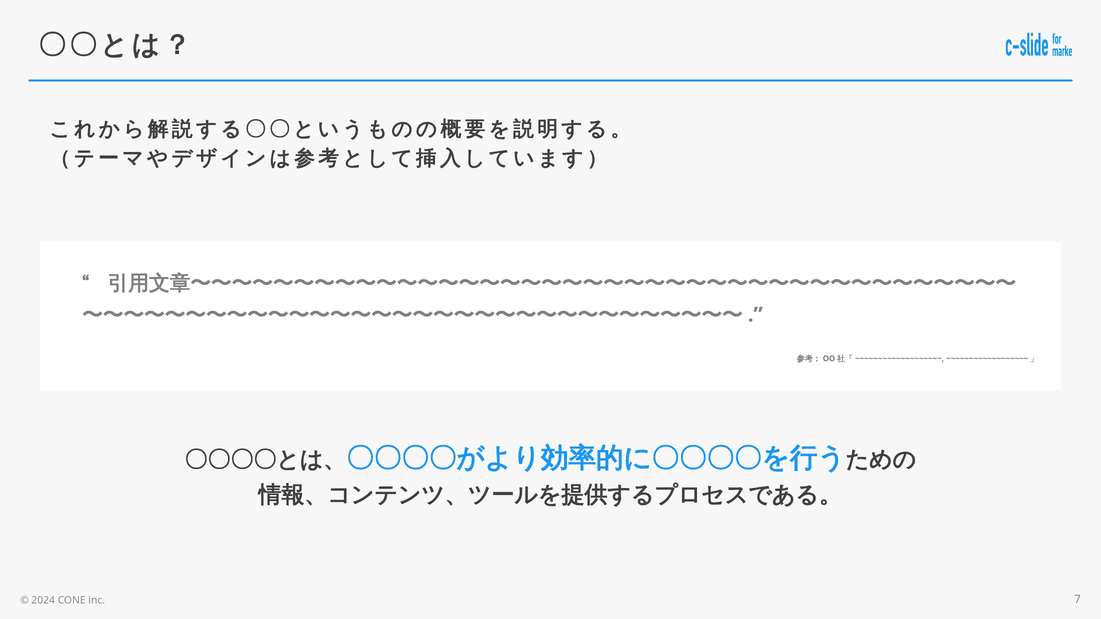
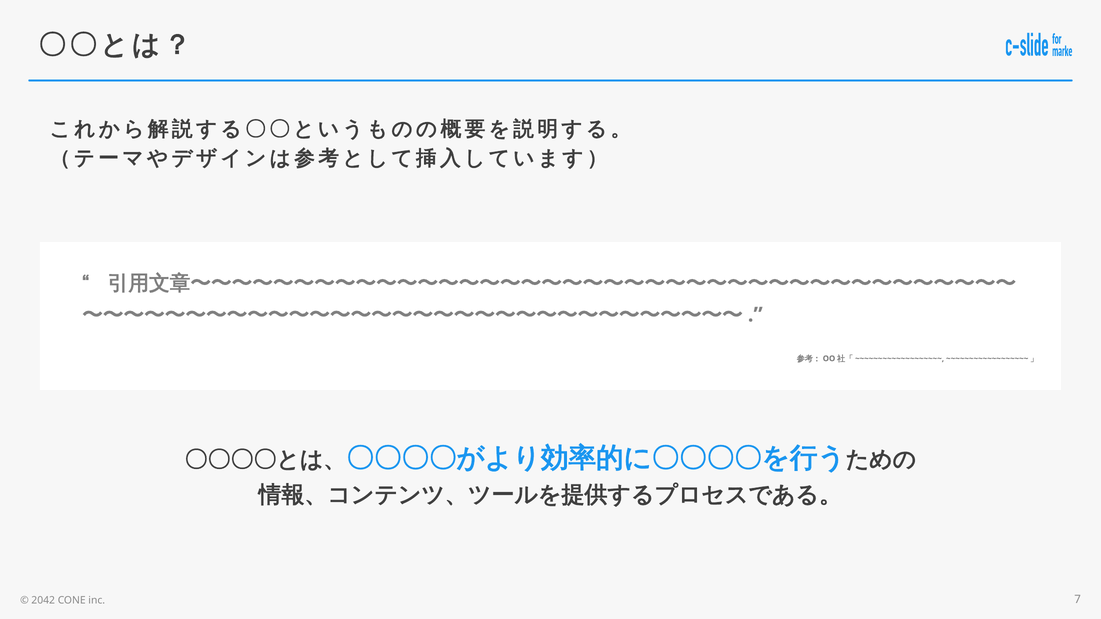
2024: 2024 -> 2042 (43, 601)
